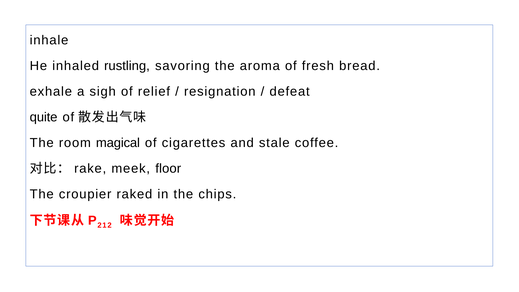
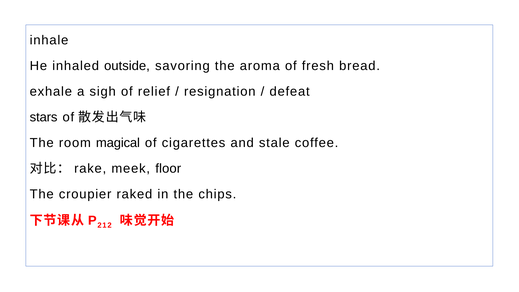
rustling: rustling -> outside (127, 66)
quite: quite -> stars (44, 117)
